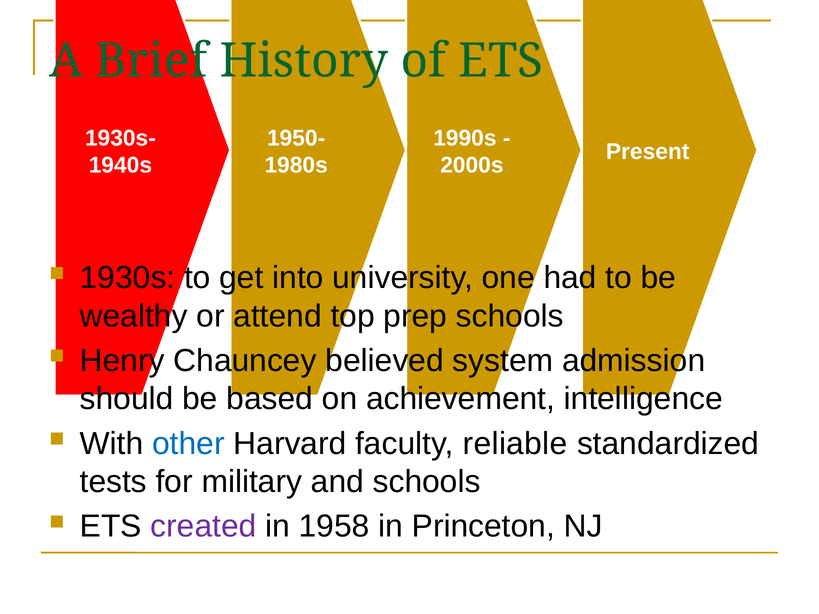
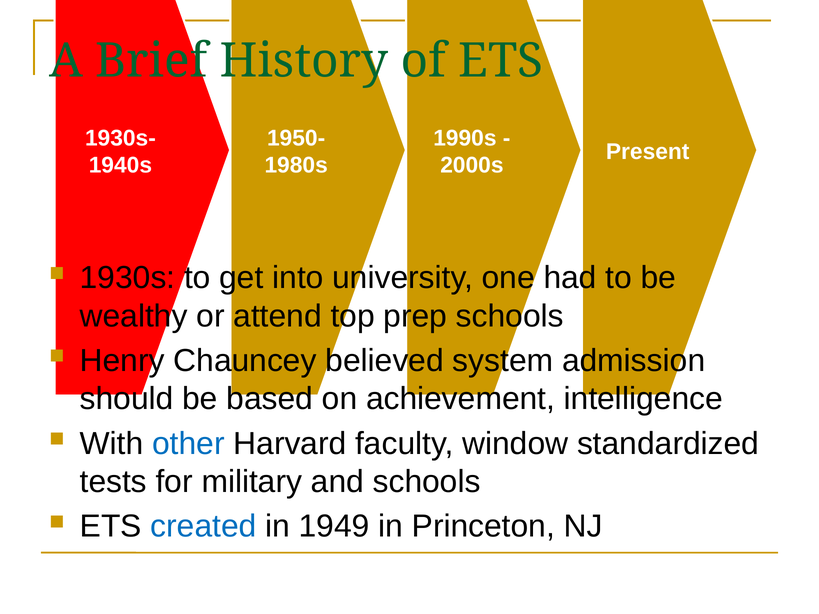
reliable: reliable -> window (515, 444)
created colour: purple -> blue (203, 527)
1958: 1958 -> 1949 (334, 527)
